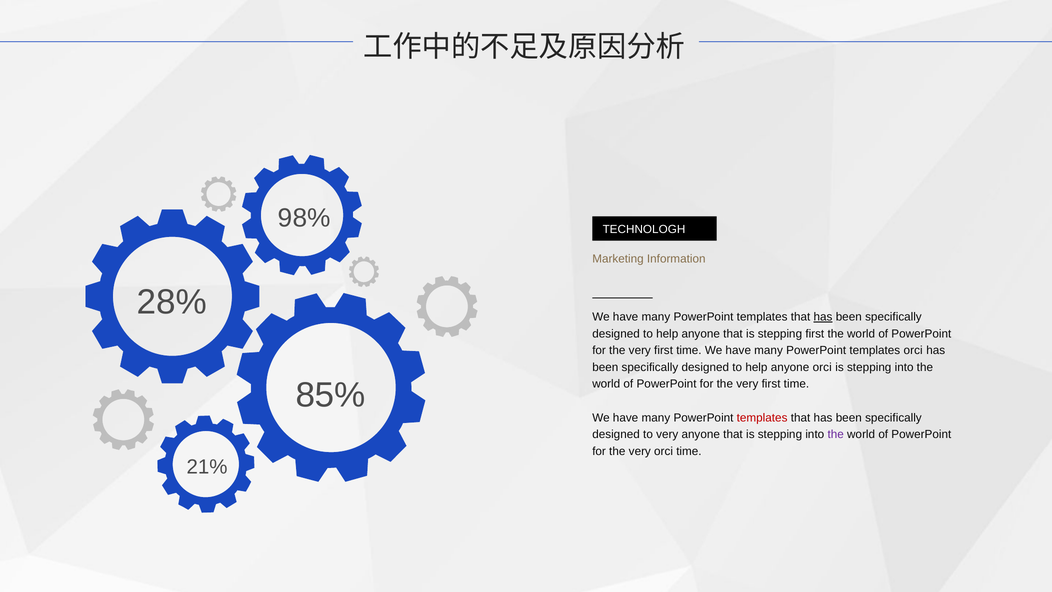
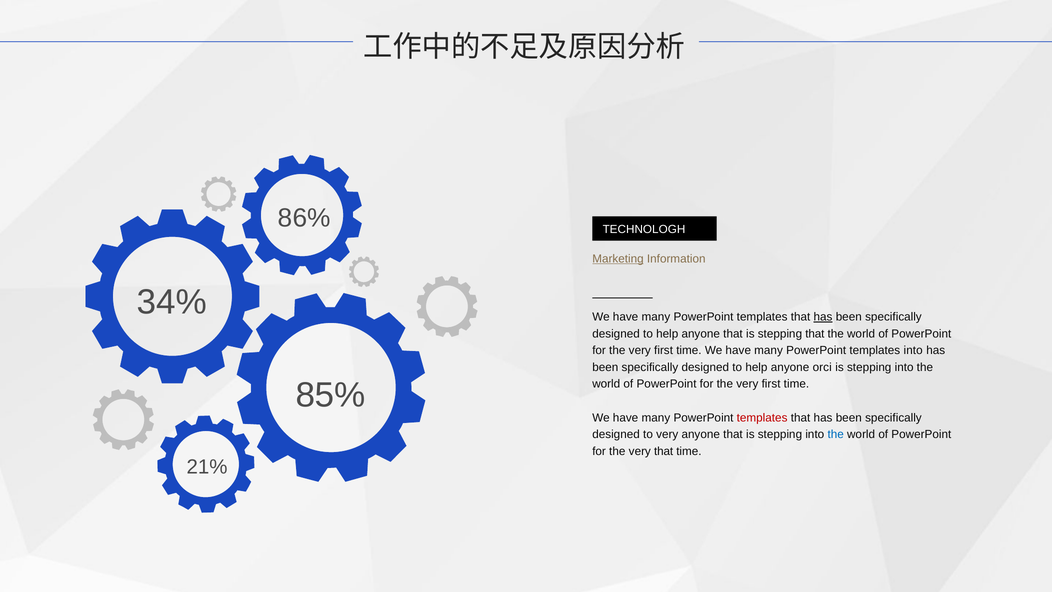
98%: 98% -> 86% (304, 218)
Marketing underline: none -> present (618, 259)
28%: 28% -> 34% (172, 302)
stepping first: first -> that (815, 333)
templates orci: orci -> into (913, 350)
the colour: purple -> blue (836, 434)
very orci: orci -> that (664, 451)
